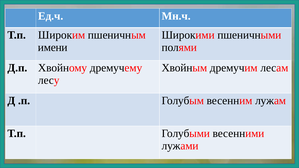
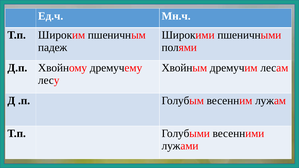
имени: имени -> падеж (53, 47)
